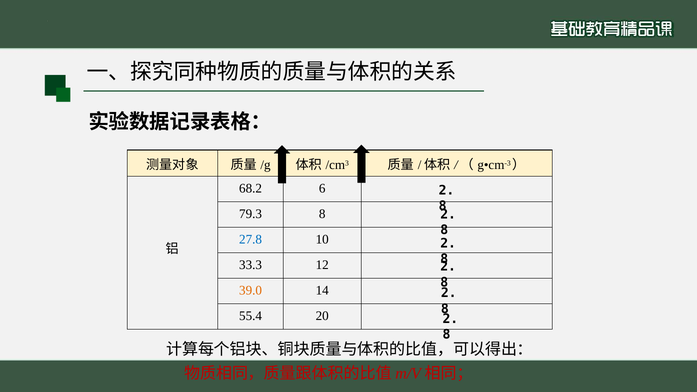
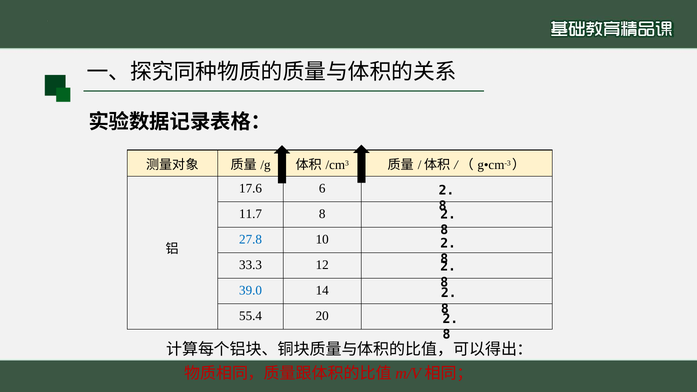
68.2: 68.2 -> 17.6 (251, 188)
79.3: 79.3 -> 11.7 (251, 214)
39.0 colour: orange -> blue (251, 290)
